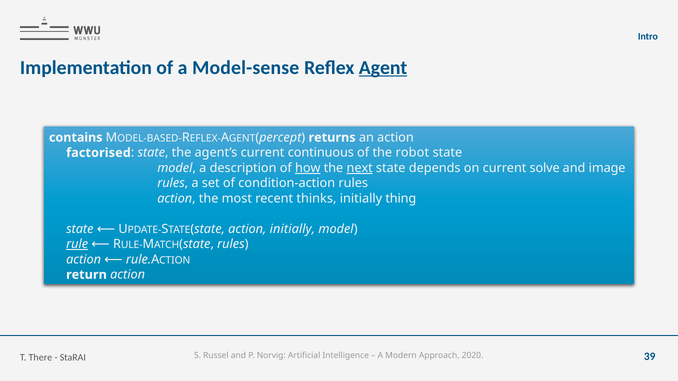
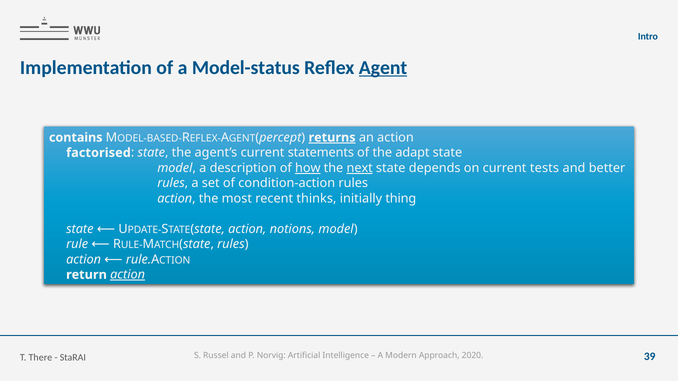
Model-sense: Model-sense -> Model-status (246, 68)
returns underline: none -> present (332, 138)
continuous: continuous -> statements (321, 153)
robot: robot -> adapt (412, 153)
solve: solve -> tests (545, 168)
image: image -> better (607, 168)
action initially: initially -> notions (292, 229)
rule underline: present -> none (77, 244)
action underline: none -> present (128, 275)
